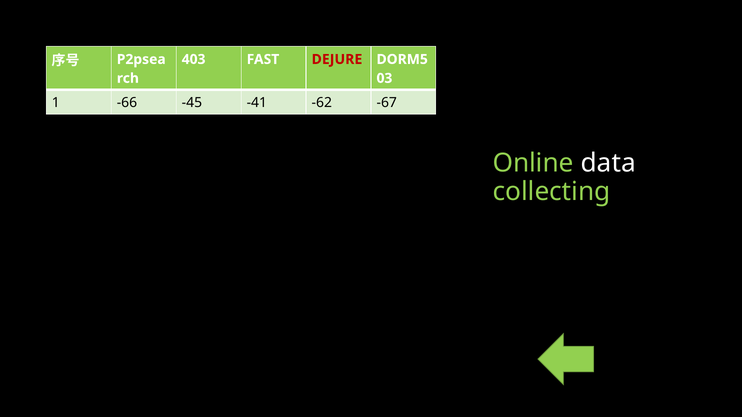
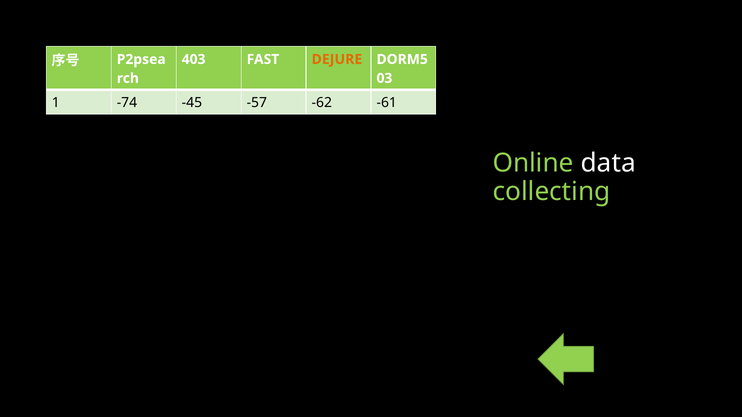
DEJURE colour: red -> orange (337, 59)
-66: -66 -> -74 (127, 103)
-41: -41 -> -57 (257, 103)
-67: -67 -> -61 (387, 103)
